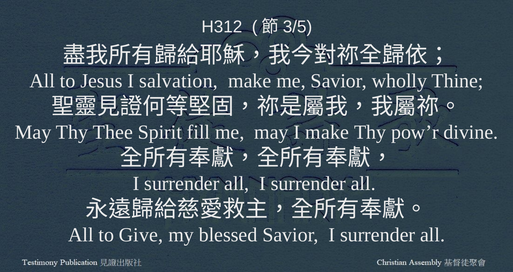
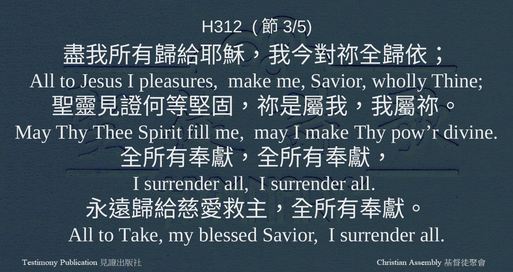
salvation: salvation -> pleasures (179, 81)
Give: Give -> Take (141, 235)
